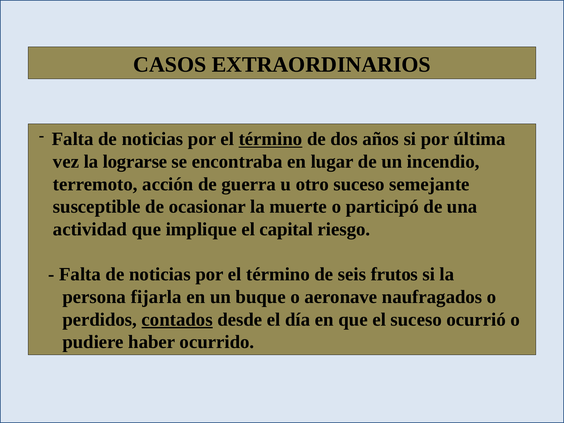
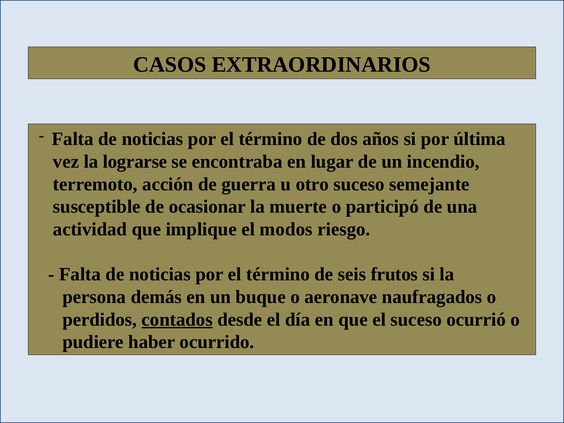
término underline: present -> none (271, 139)
capital: capital -> modos (286, 229)
fijarla: fijarla -> demás (156, 297)
